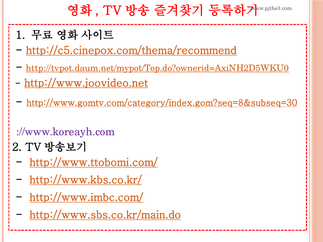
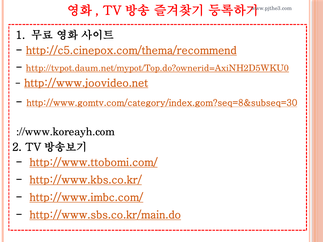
://www.koreayh.com colour: purple -> black (66, 132)
